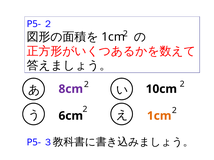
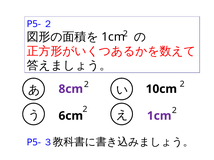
1cm colour: orange -> purple (159, 116)
